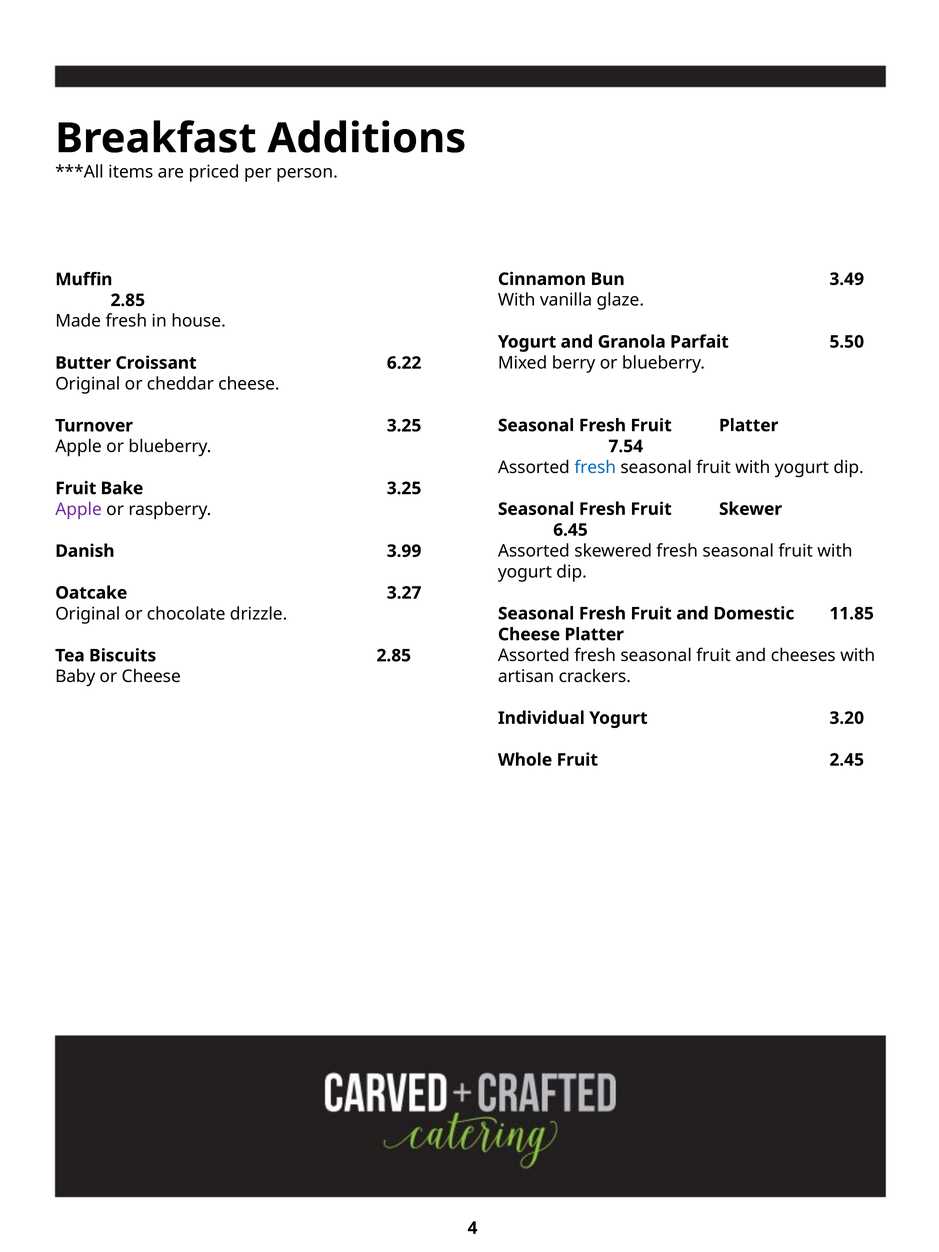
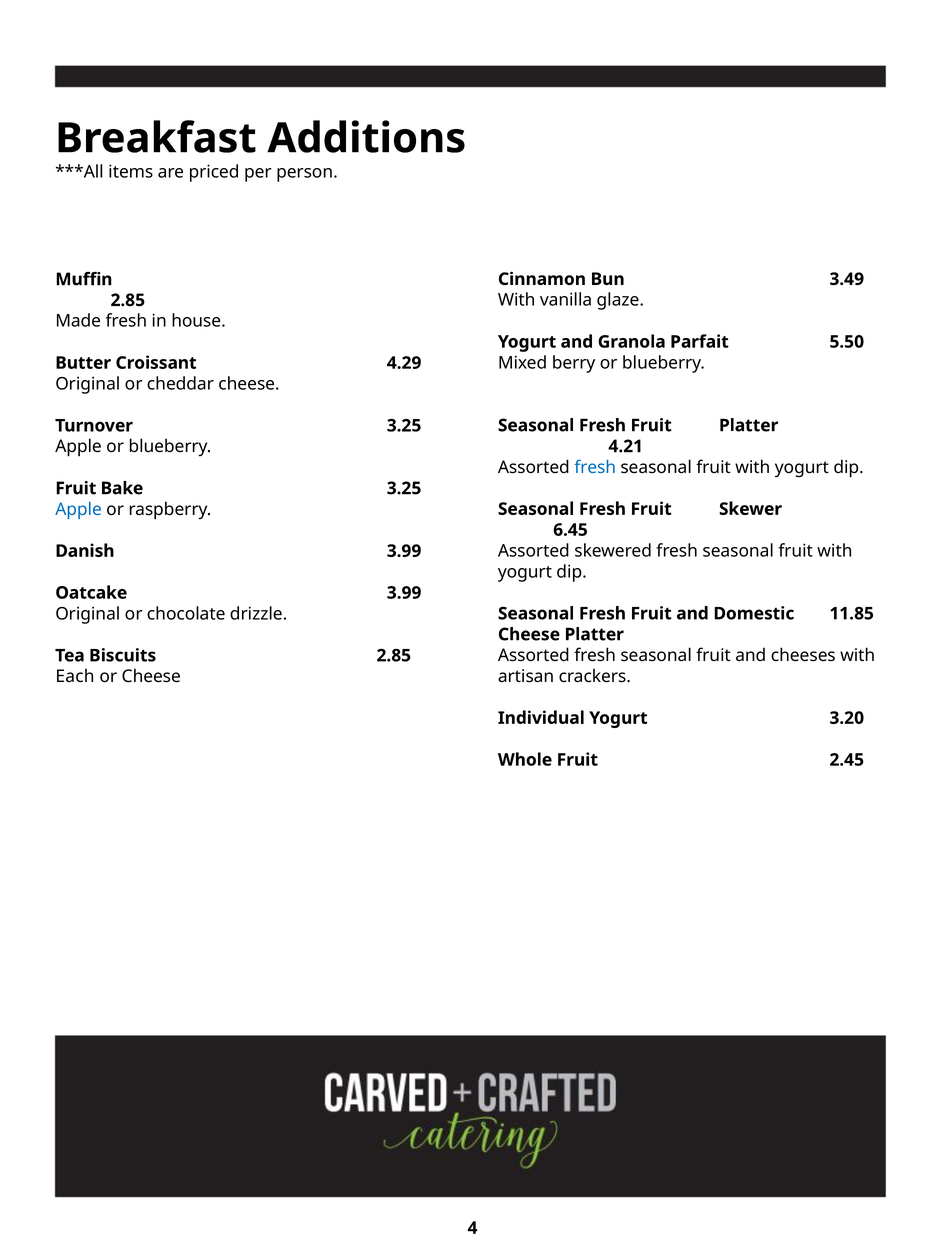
6.22: 6.22 -> 4.29 (404, 363)
7.54: 7.54 -> 4.21 (626, 446)
Apple colour: purple -> blue (79, 509)
Oatcake 3.27: 3.27 -> 3.99 (404, 593)
Baby: Baby -> Each (75, 676)
